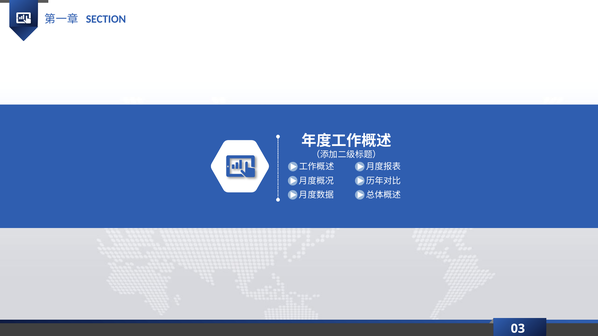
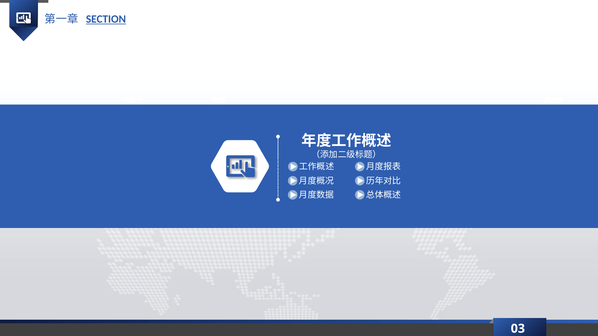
SECTION underline: none -> present (106, 19)
